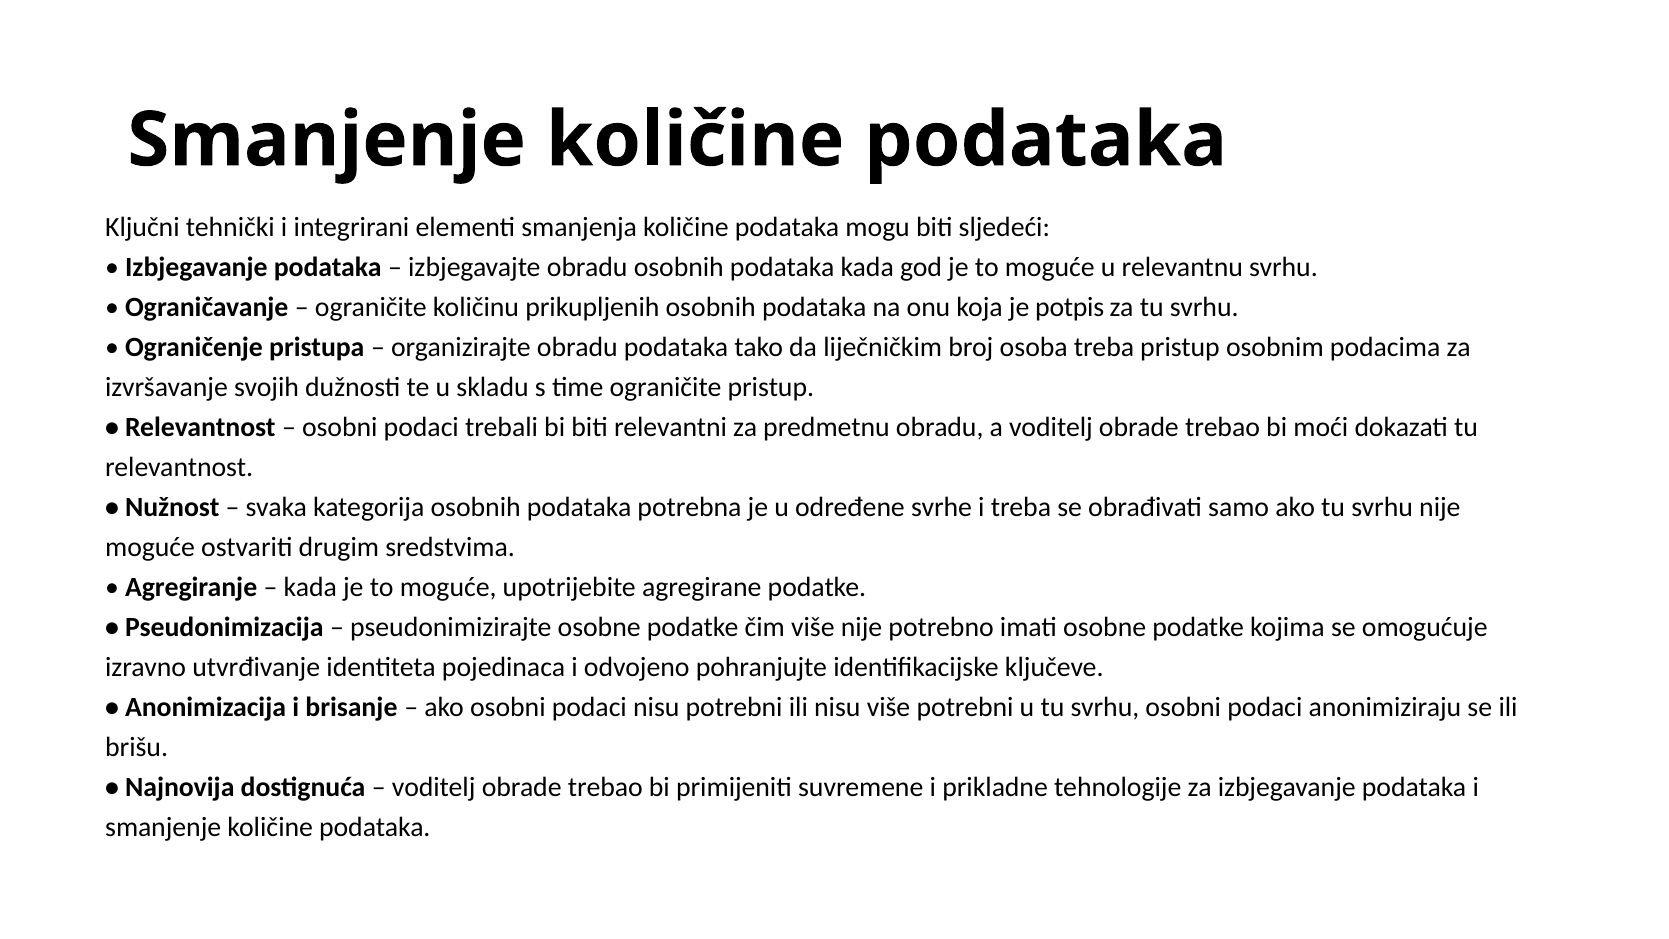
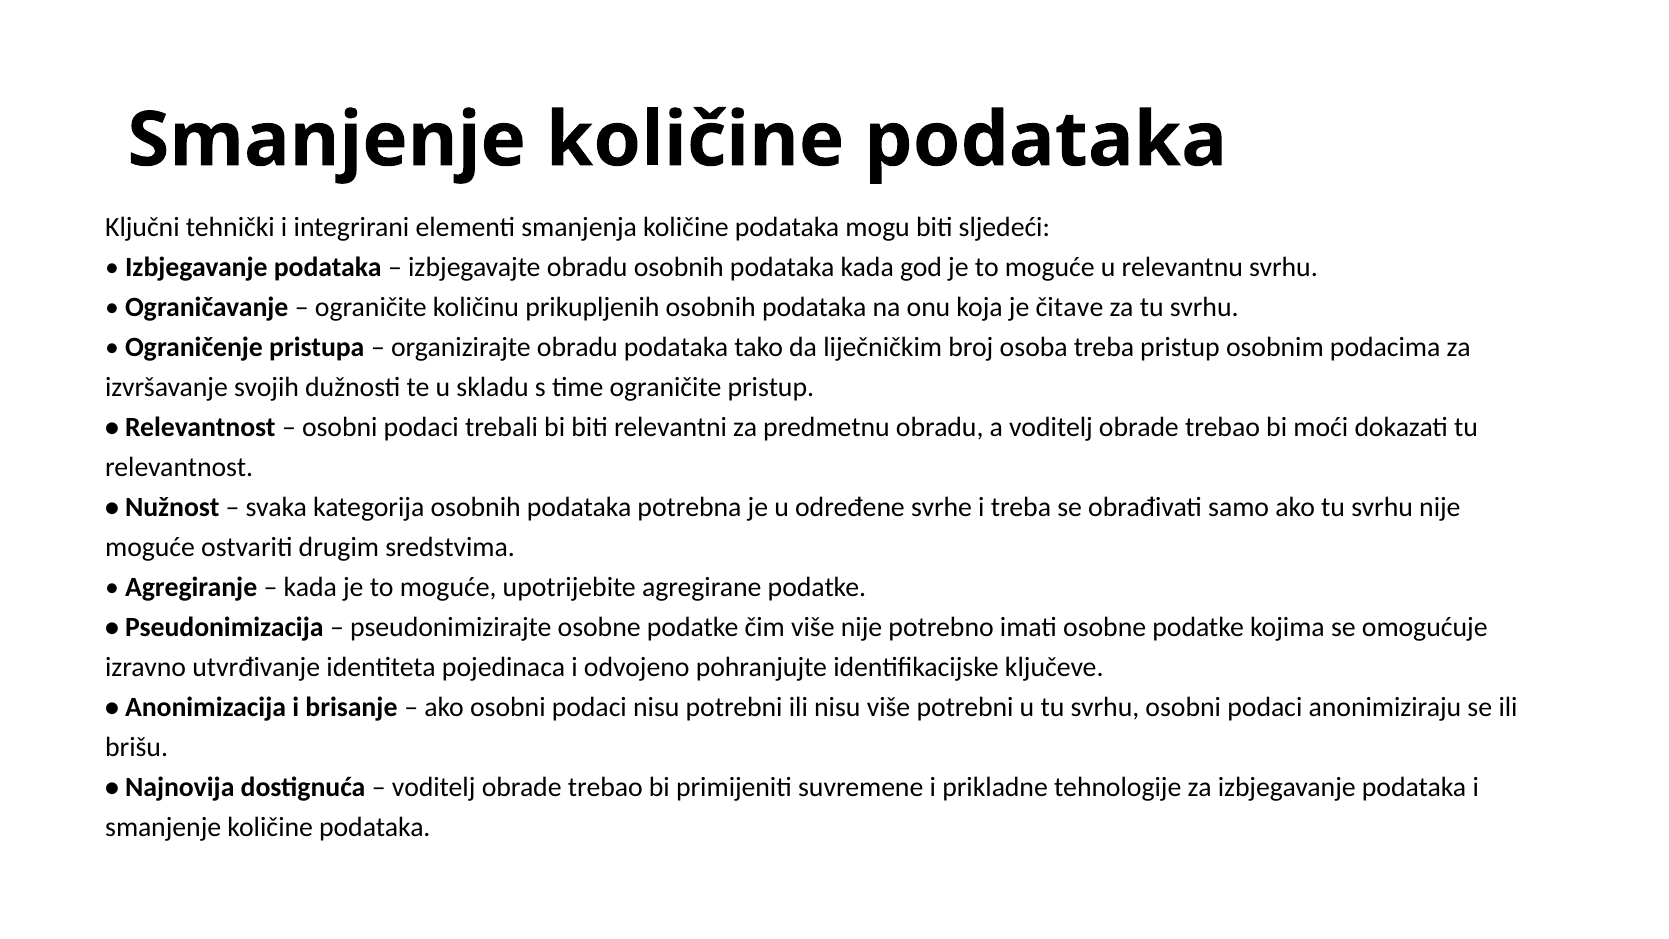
potpis: potpis -> čitave (1069, 307)
